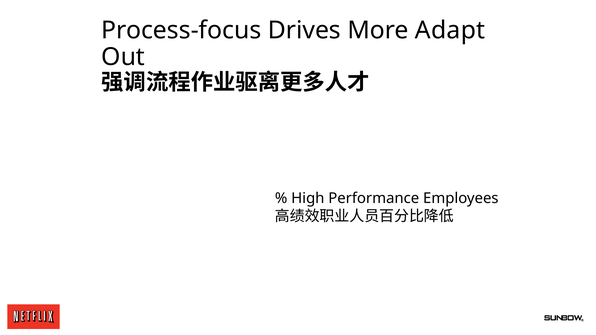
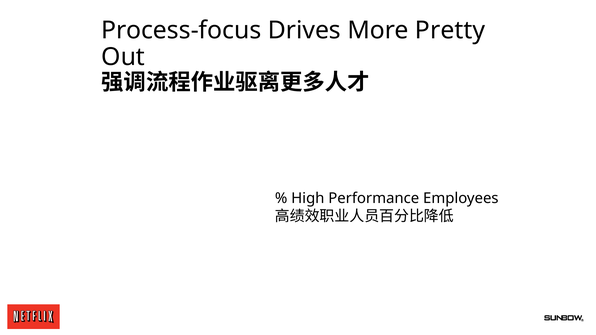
Adapt: Adapt -> Pretty (450, 30)
